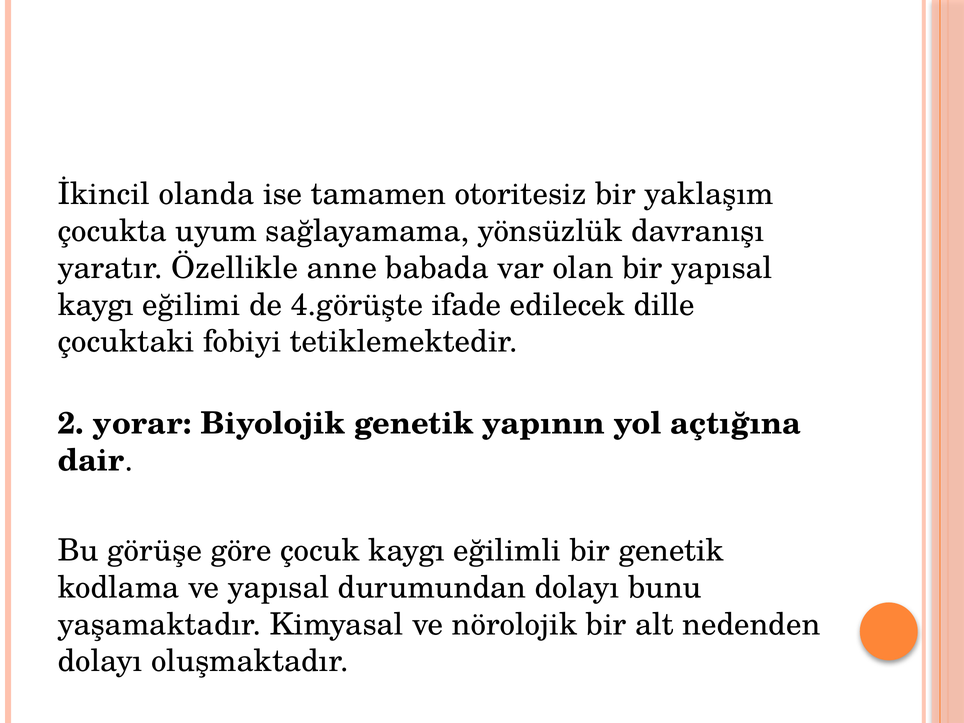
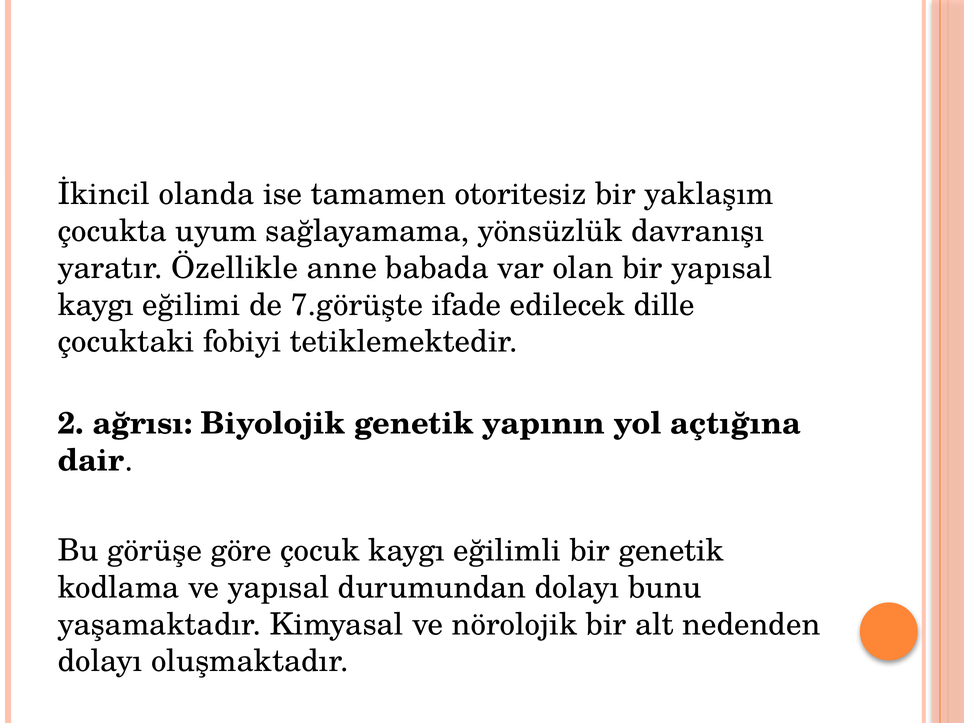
4.görüşte: 4.görüşte -> 7.görüşte (357, 305)
yorar: yorar -> ağrısı (142, 424)
